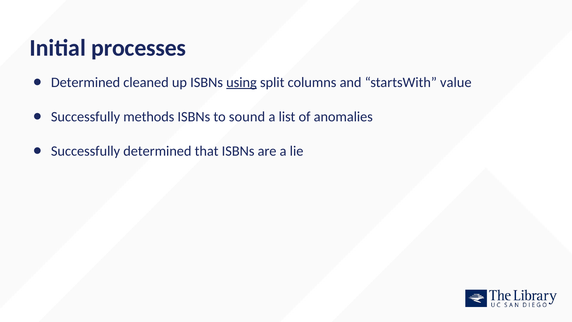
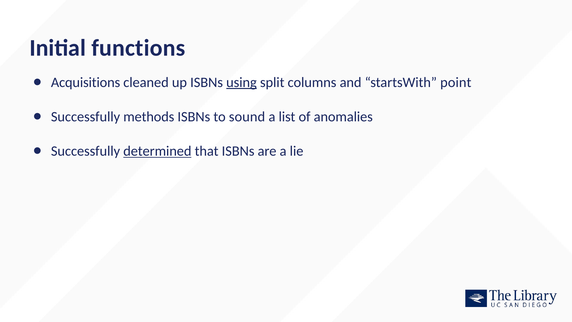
processes: processes -> functions (138, 48)
Determined: Determined -> Acquisitions (86, 82)
value: value -> point (456, 82)
determined underline: none -> present (157, 151)
